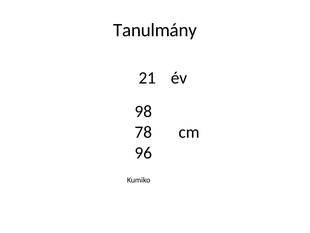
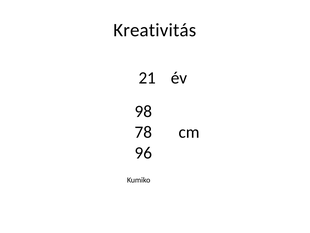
Tanulmány: Tanulmány -> Kreativitás (155, 30)
